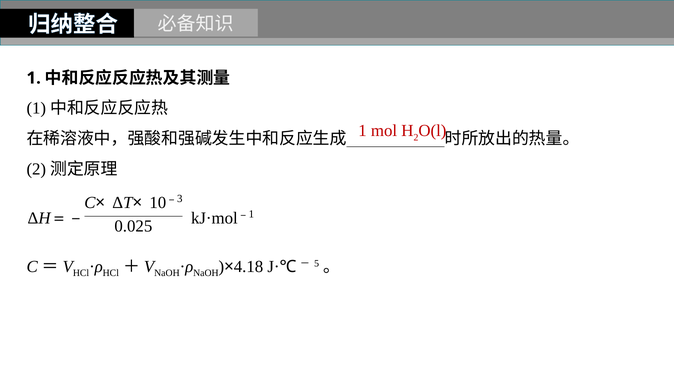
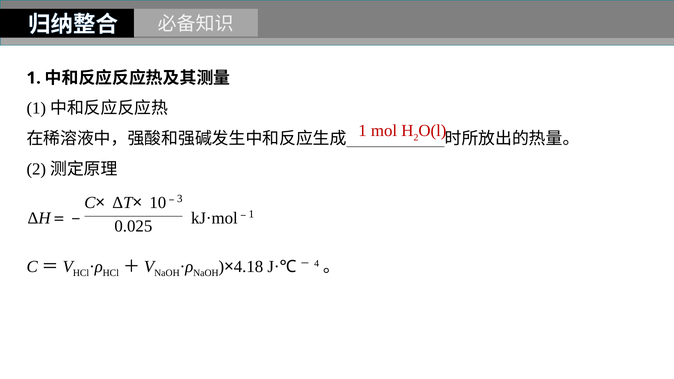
5: 5 -> 4 (317, 264)
